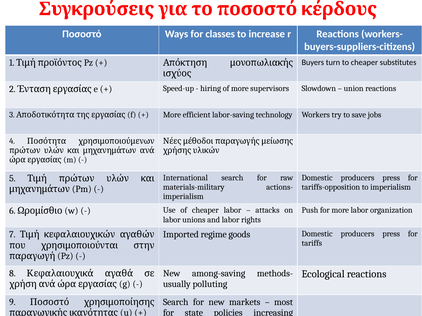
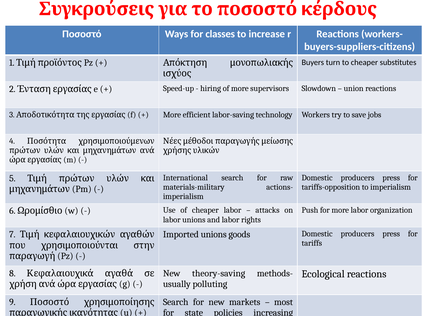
Imported regime: regime -> unions (214, 235)
among-saving: among-saving -> theory-saving (219, 274)
